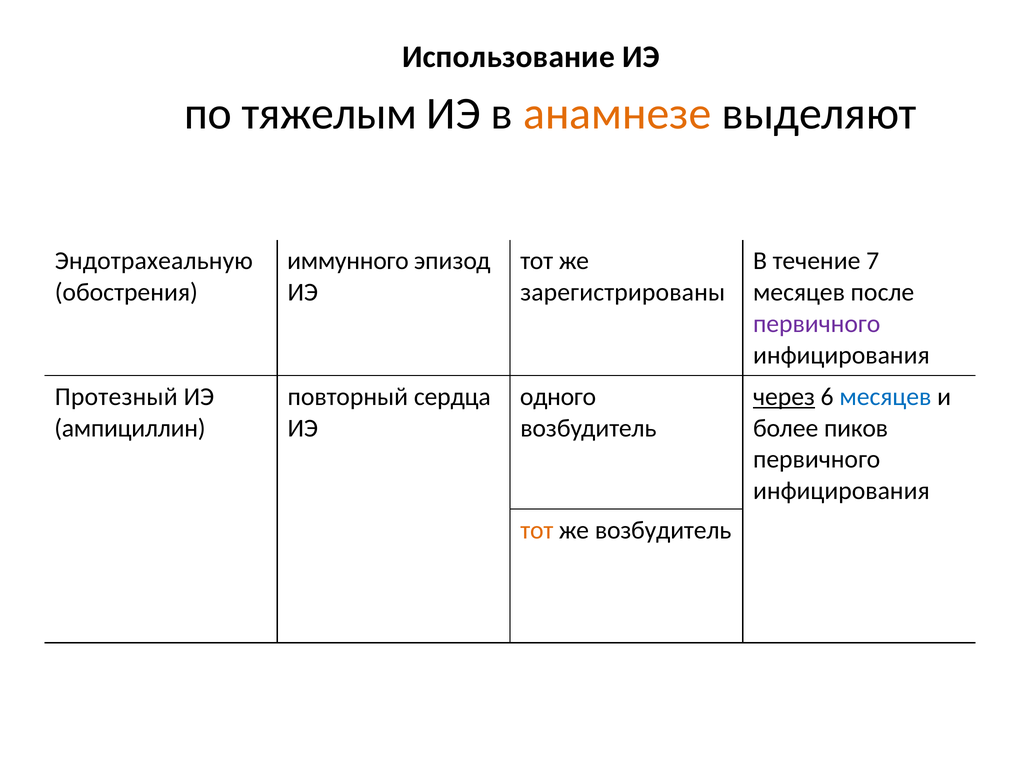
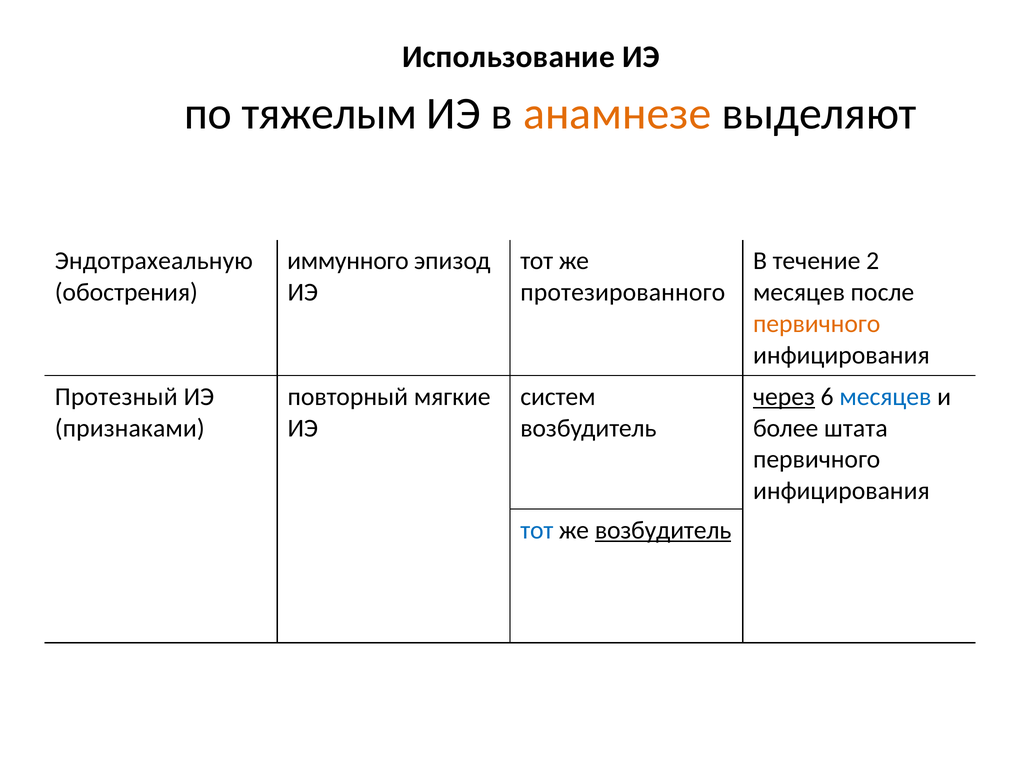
7: 7 -> 2 (873, 261)
зарегистрированы: зарегистрированы -> протезированного (623, 292)
первичного colour: purple -> orange (817, 324)
сердца: сердца -> мягкие (452, 397)
одного: одного -> систем (558, 397)
ампициллин: ампициллин -> признаками (130, 428)
пиков: пиков -> штата (856, 428)
тот colour: orange -> blue (537, 530)
возбудитель underline: none -> present (663, 530)
